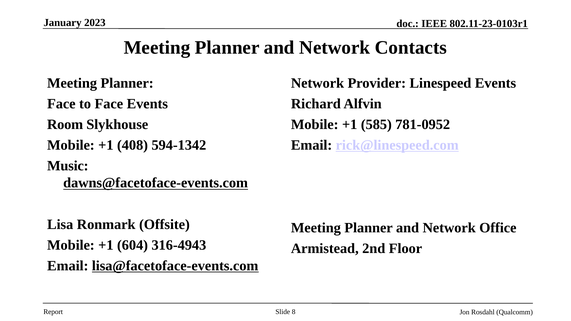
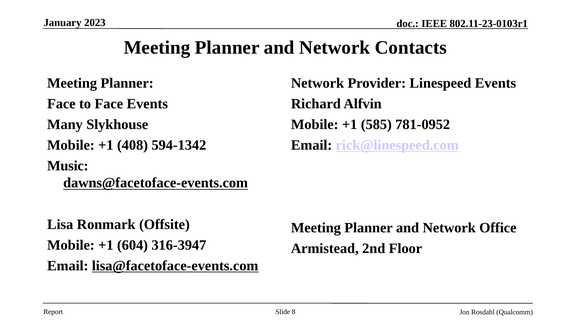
Room: Room -> Many (65, 125)
316-4943: 316-4943 -> 316-3947 (179, 245)
